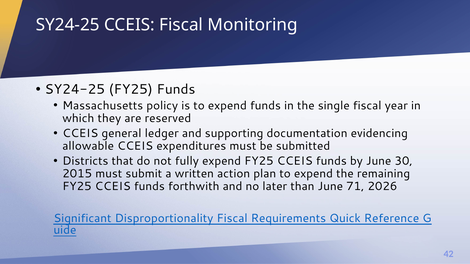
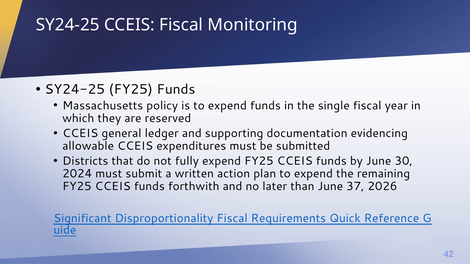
2015: 2015 -> 2024 (77, 174)
71: 71 -> 37 (355, 187)
